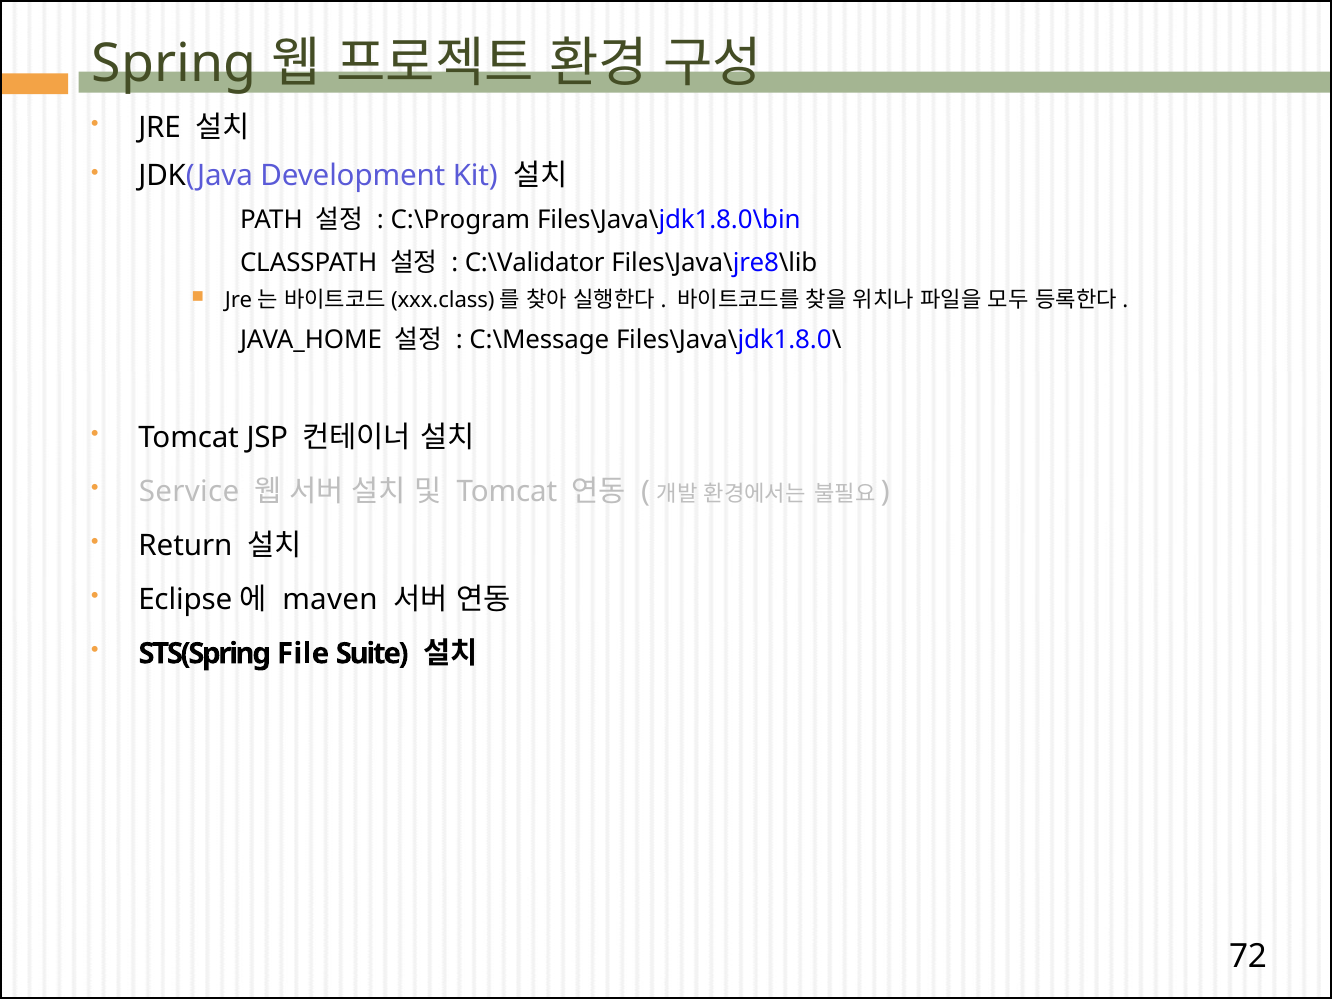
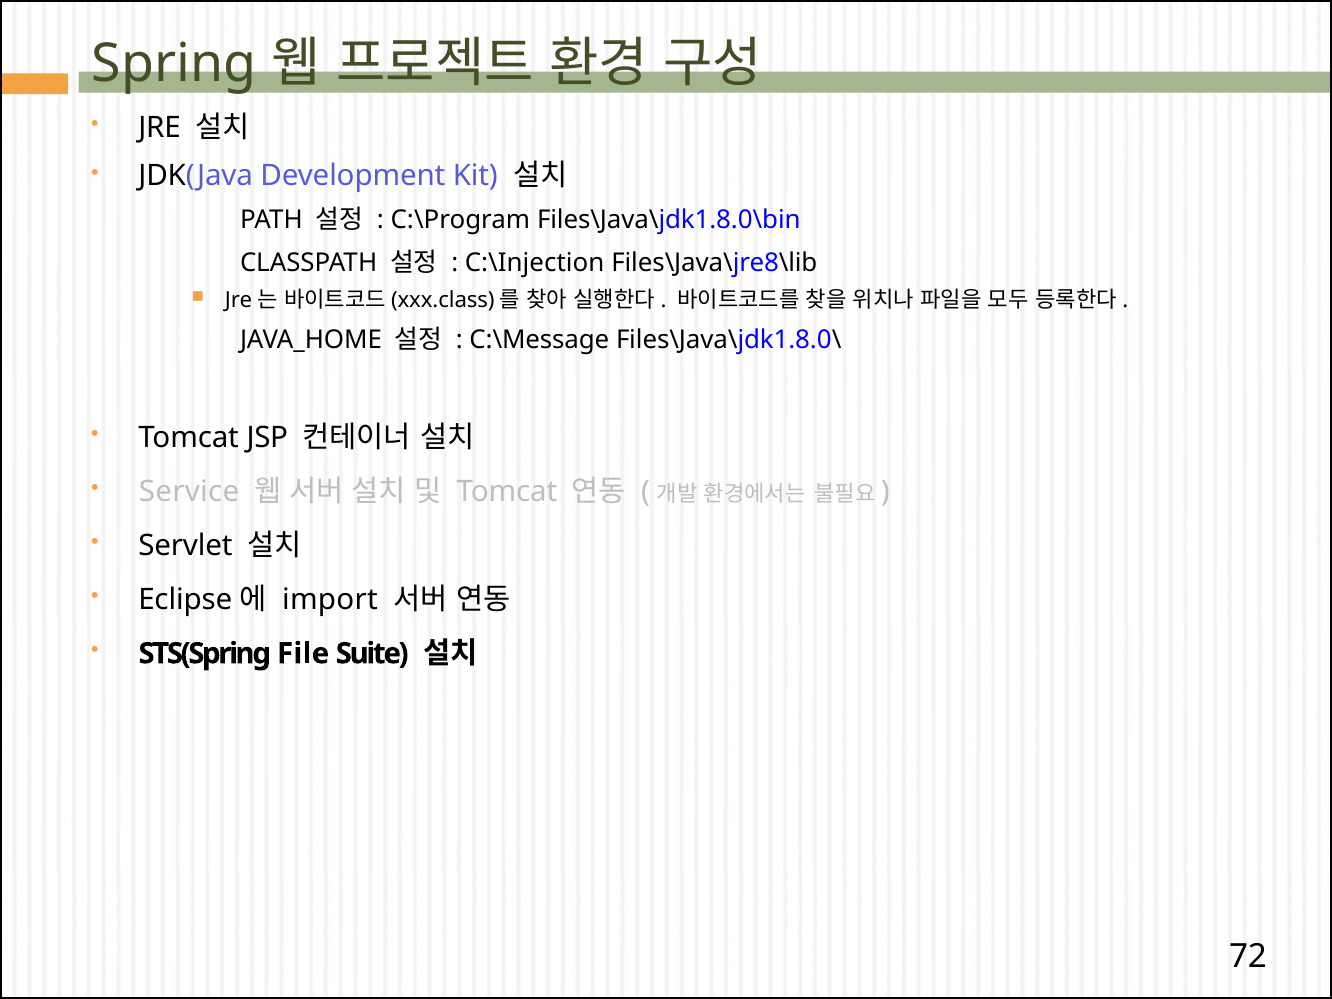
C:\Validator: C:\Validator -> C:\Injection (535, 262)
Return: Return -> Servlet (185, 545)
maven: maven -> import (330, 600)
